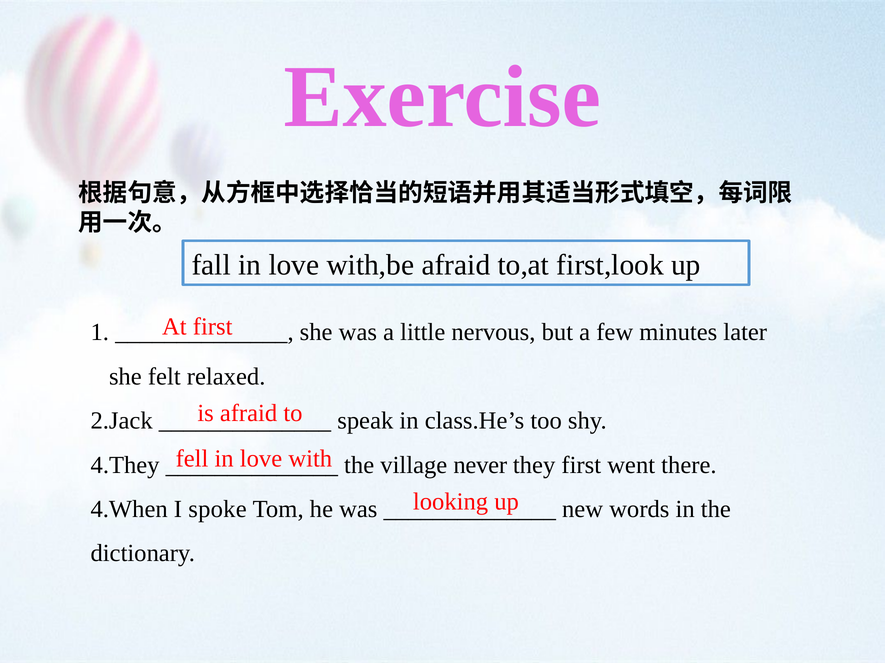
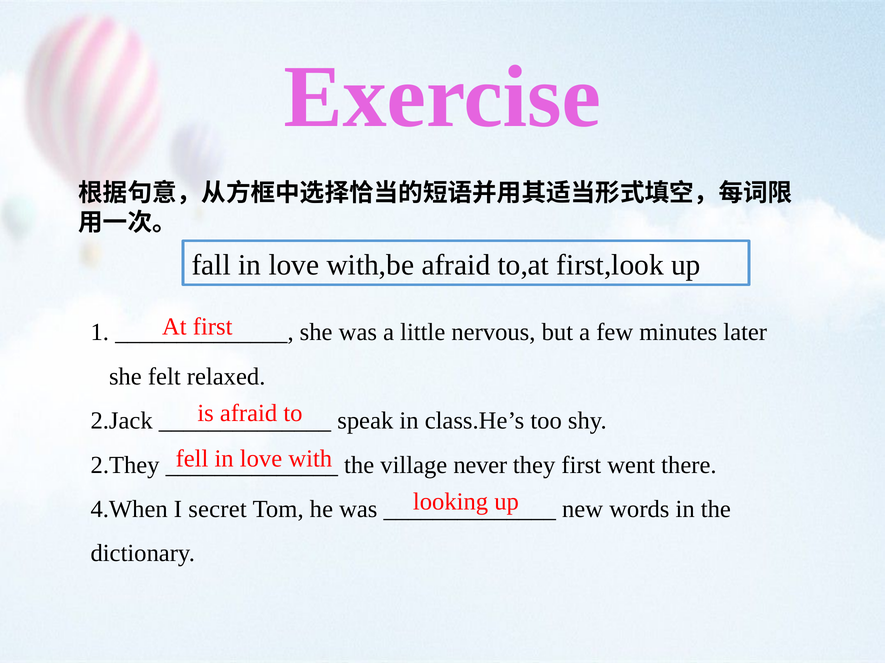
4.They: 4.They -> 2.They (125, 465)
spoke: spoke -> secret (218, 510)
